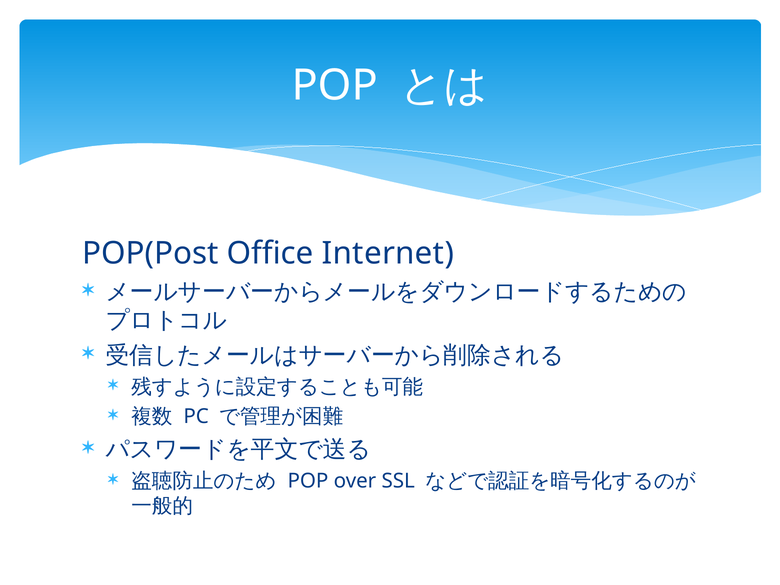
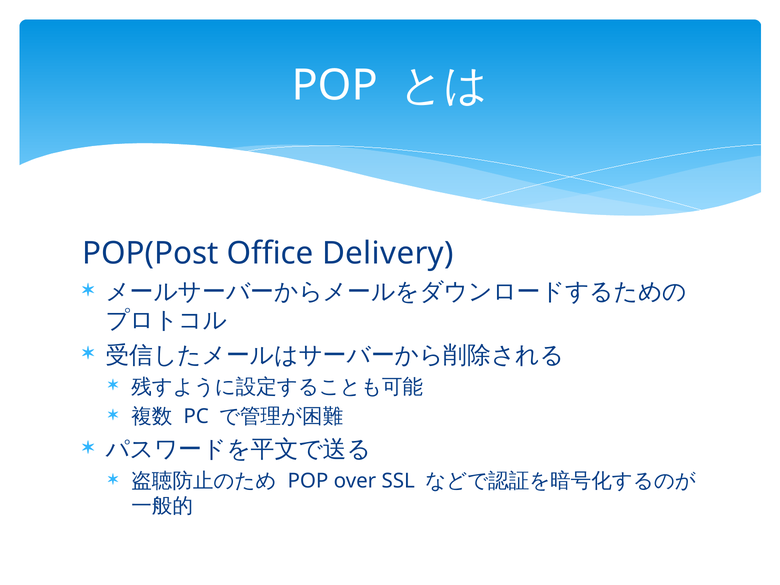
Internet: Internet -> Delivery (388, 253)
